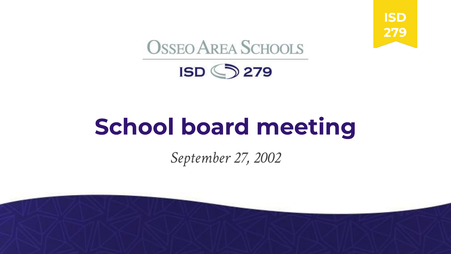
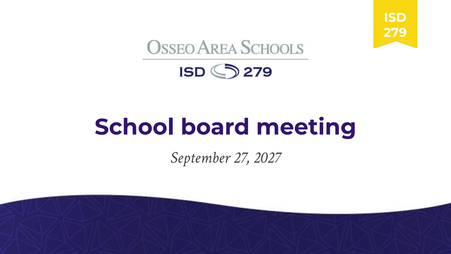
2002: 2002 -> 2027 (267, 157)
